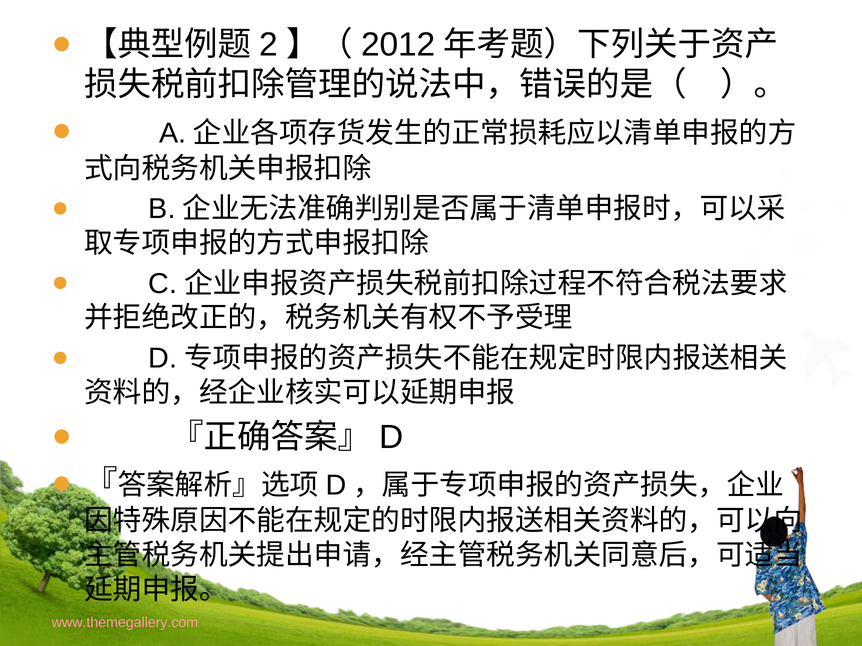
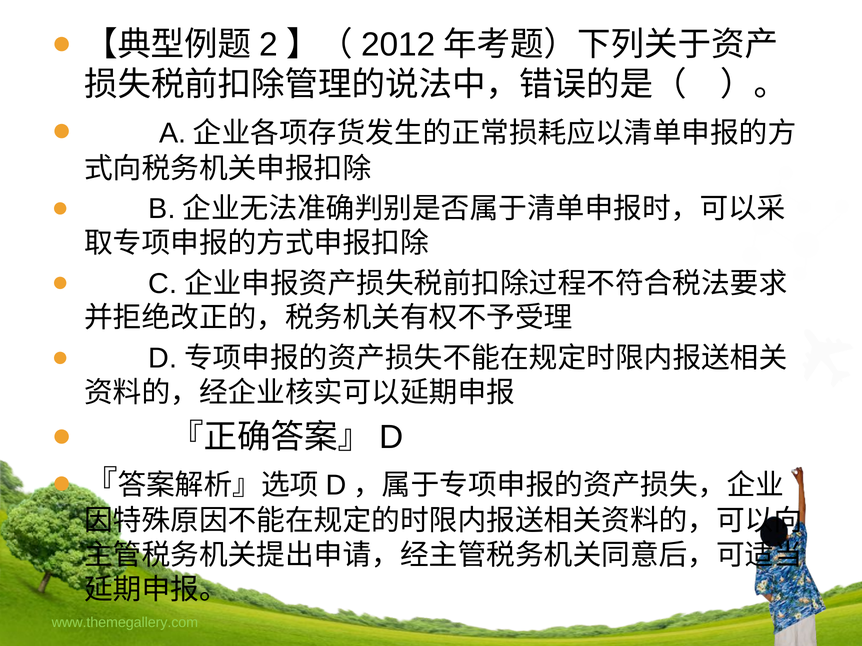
www.themegallery.com colour: pink -> light green (125, 623)
